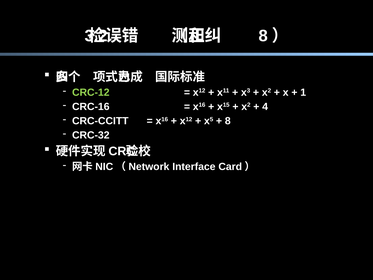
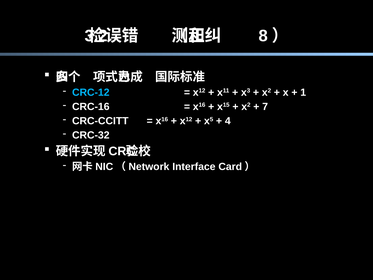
CRC-12 colour: light green -> light blue (91, 92)
4: 4 -> 7 (265, 107)
8: 8 -> 4 (228, 121)
